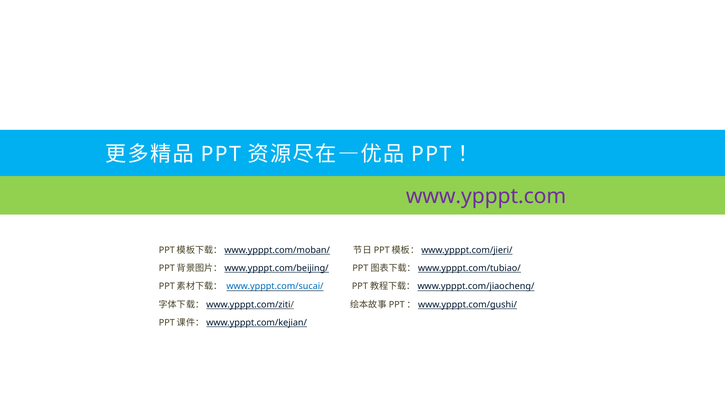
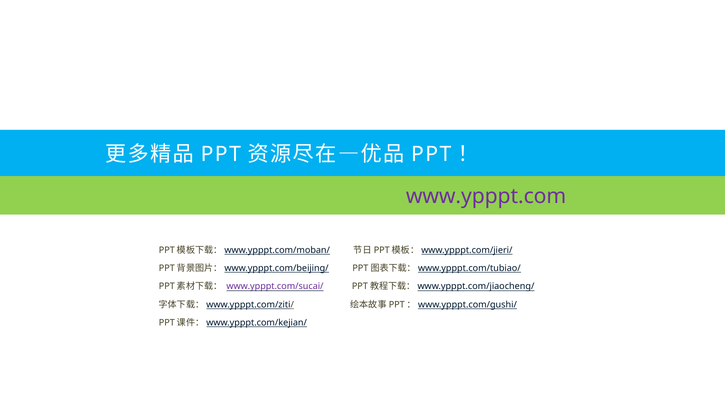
www.ypppt.com/sucai/ colour: blue -> purple (275, 286)
